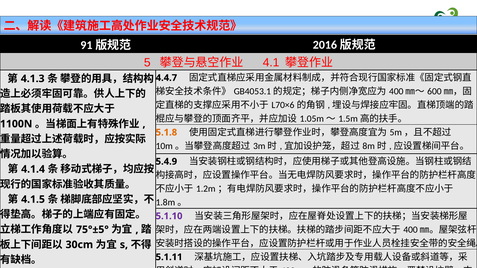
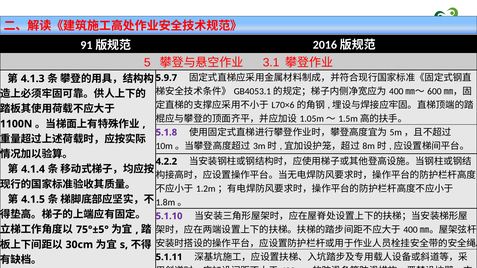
4.1: 4.1 -> 3.1 (271, 63)
4.4.7: 4.4.7 -> 5.9.7 (166, 78)
5.1.8 colour: orange -> purple (166, 133)
5.4.9: 5.4.9 -> 4.2.2 (166, 162)
